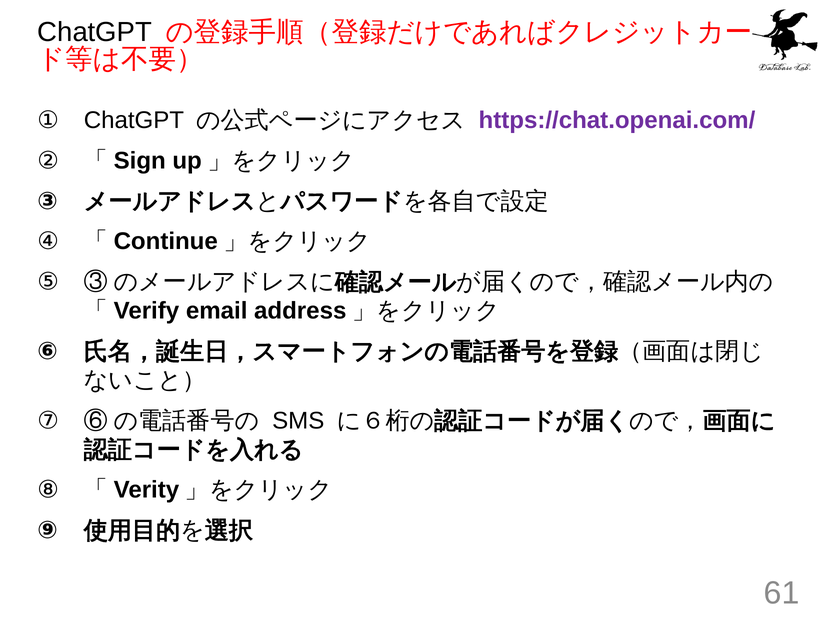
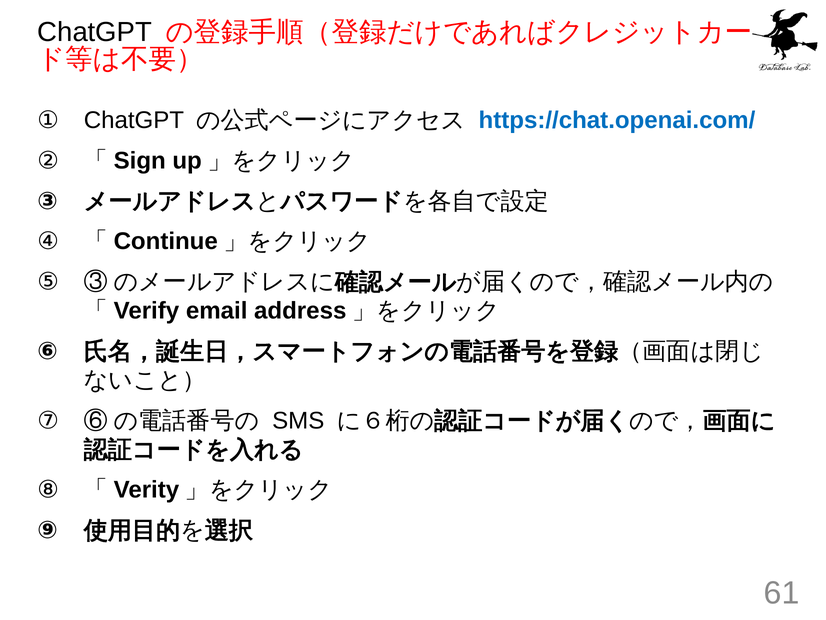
https://chat.openai.com/ colour: purple -> blue (617, 120)
